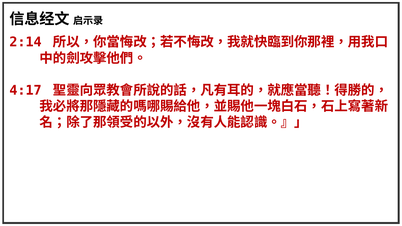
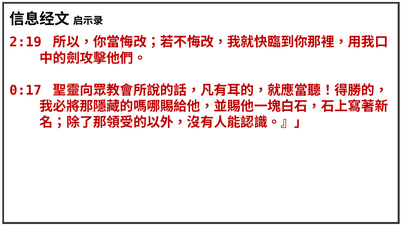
2:14: 2:14 -> 2:19 (26, 42)
4:17: 4:17 -> 0:17 (26, 90)
